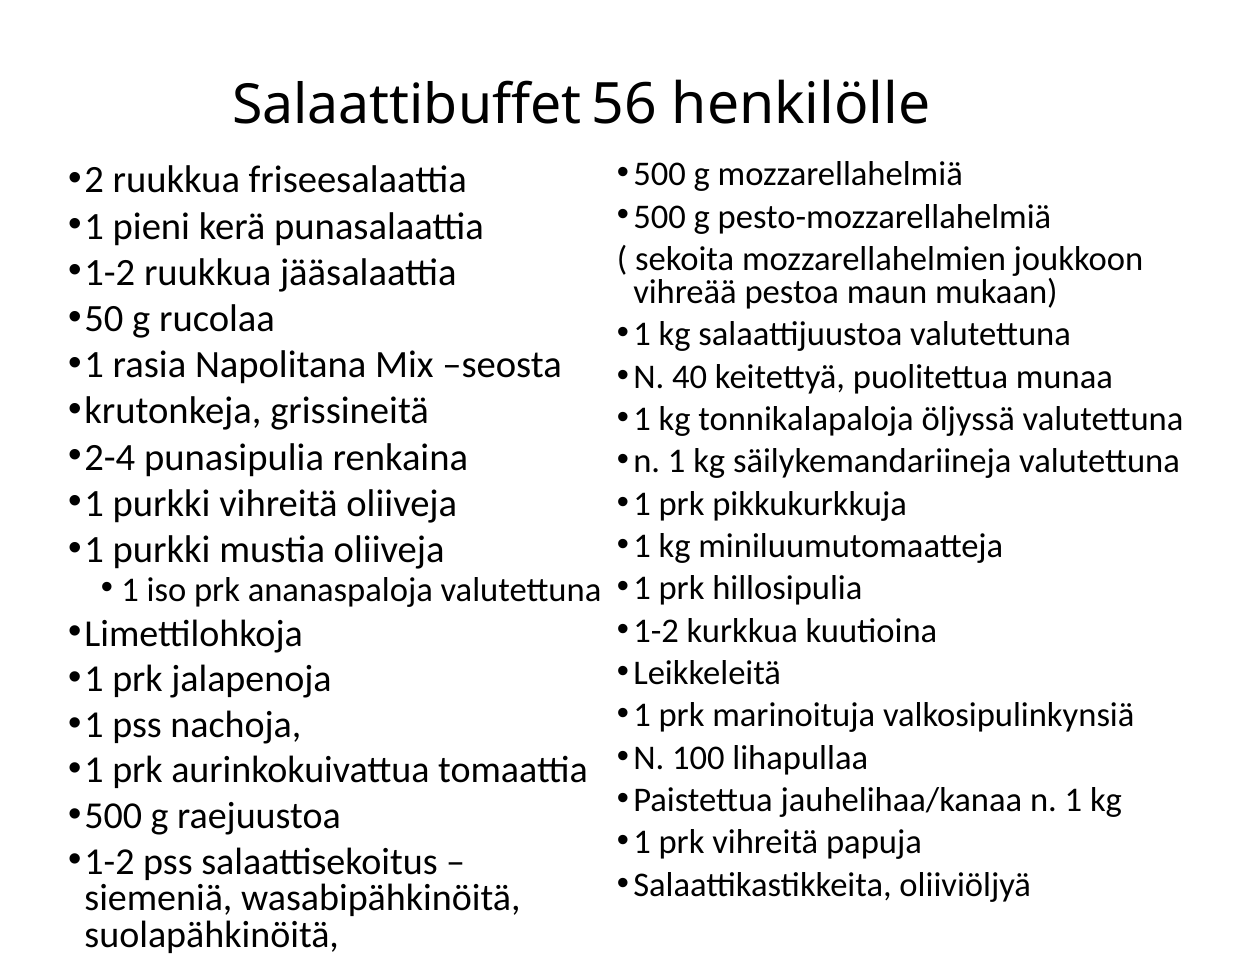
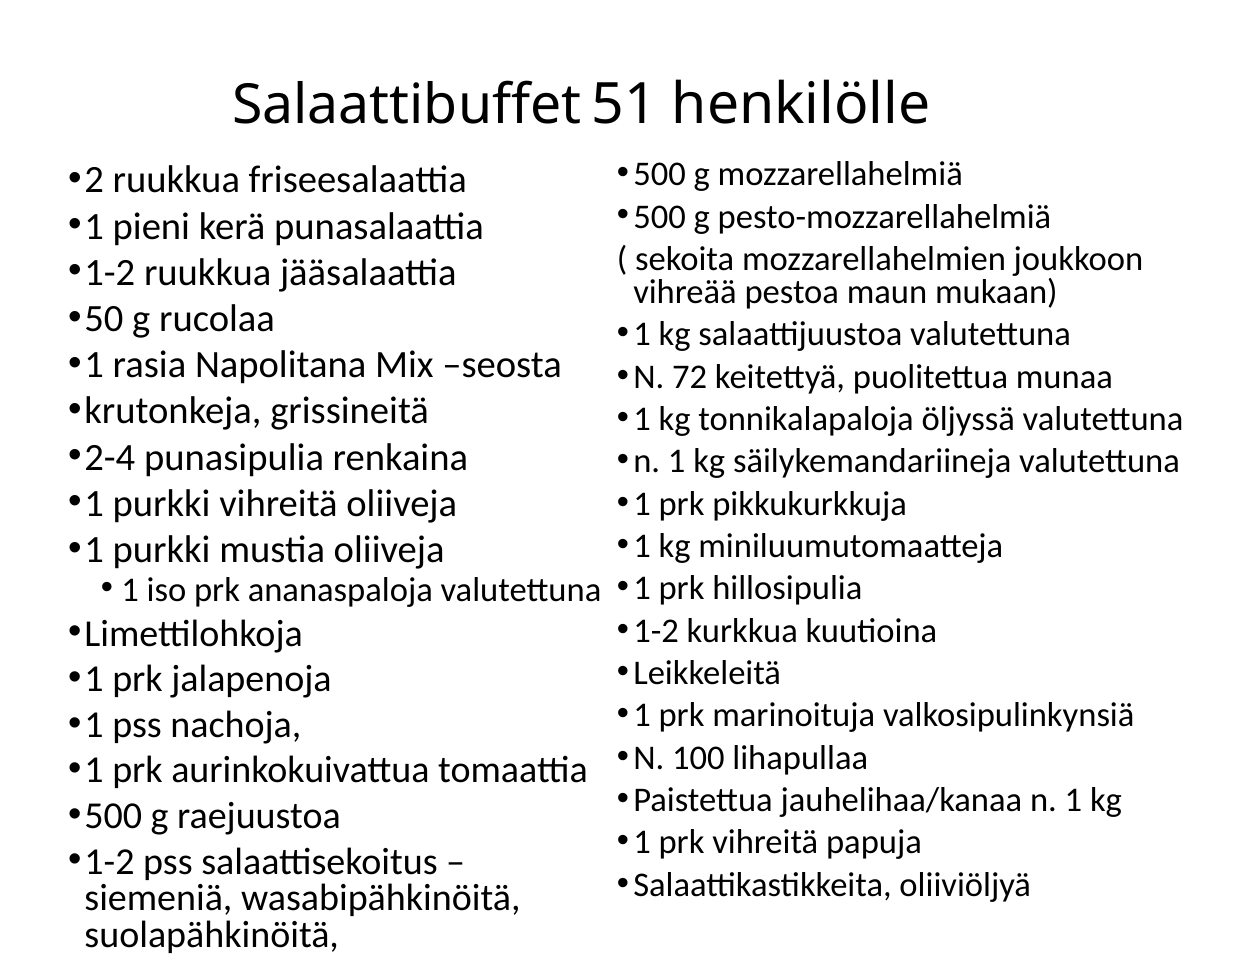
56: 56 -> 51 (624, 105)
40: 40 -> 72 (690, 377)
